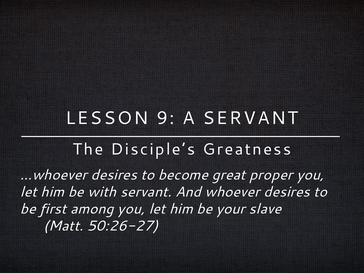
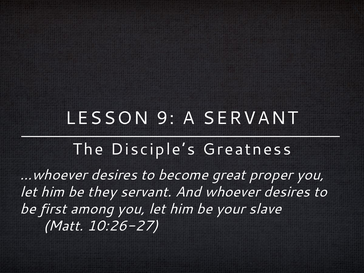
with: with -> they (102, 192)
50:26-27: 50:26-27 -> 10:26-27 (123, 226)
